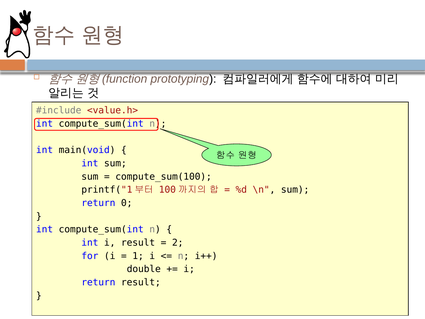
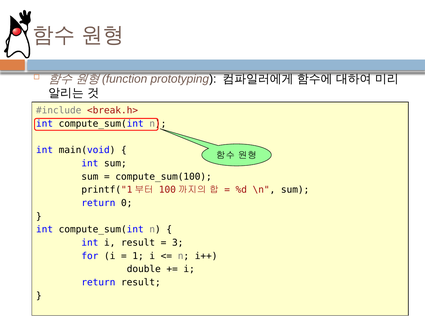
<value.h>: <value.h> -> <break.h> (113, 110)
2: 2 -> 3 (178, 243)
